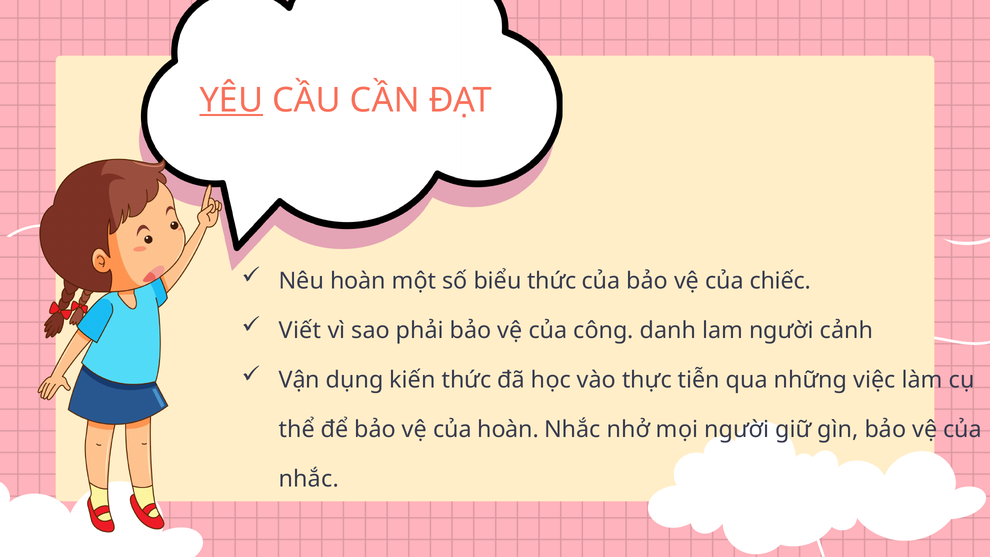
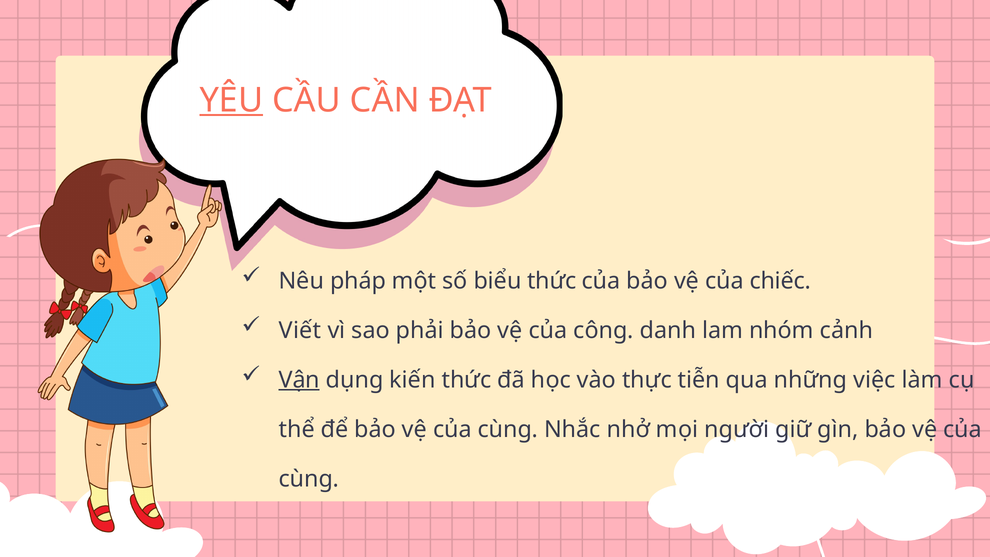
Nêu hoàn: hoàn -> pháp (358, 281)
lam người: người -> nhóm (781, 330)
Vận underline: none -> present (299, 380)
hoàn: hoàn -> cùng (508, 429)
nhắc: nhắc -> cùng (309, 479)
